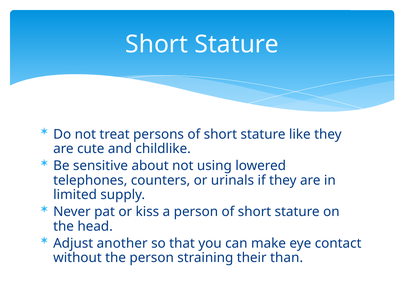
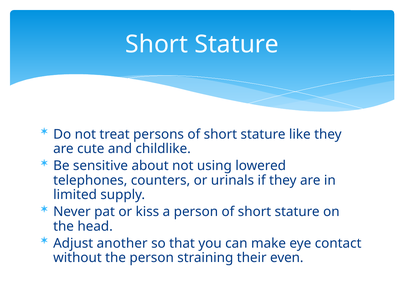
than: than -> even (287, 258)
